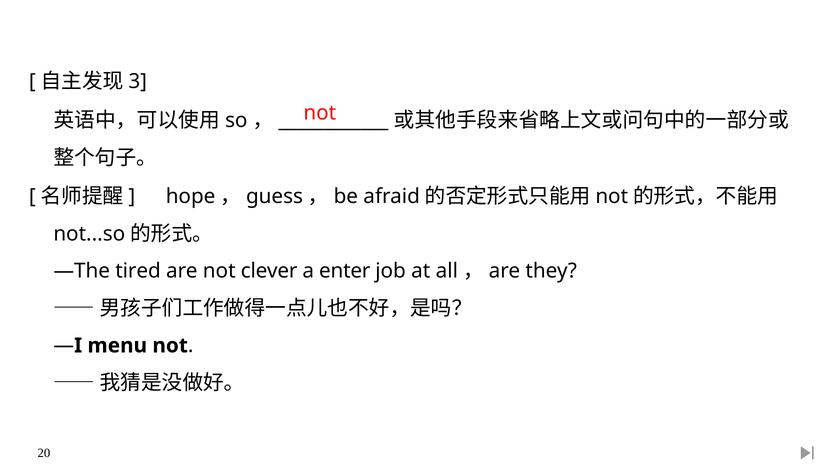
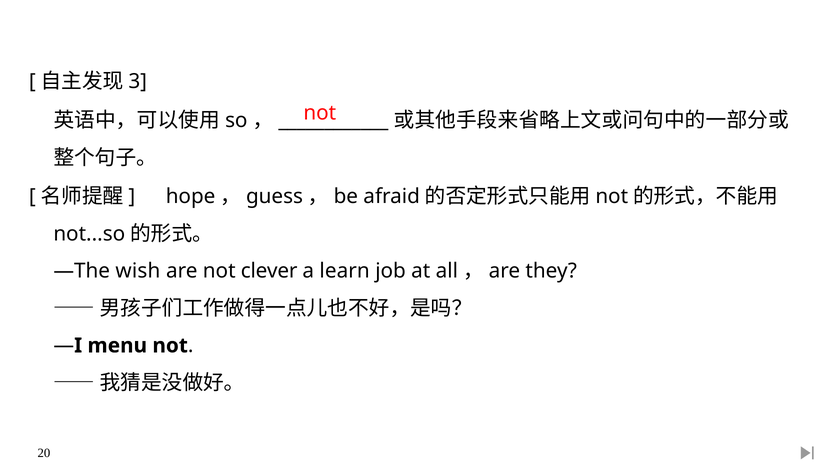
tired: tired -> wish (138, 271)
enter: enter -> learn (345, 271)
